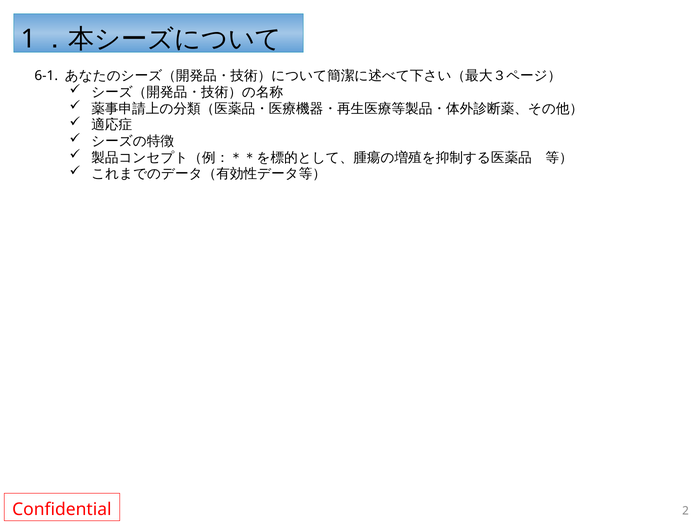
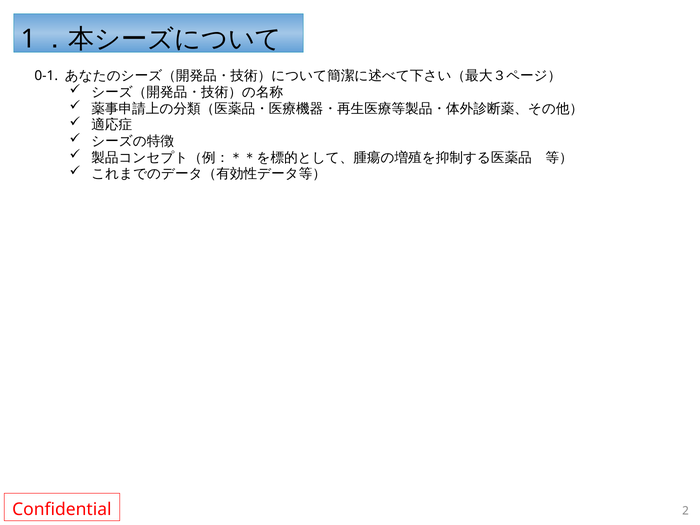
6-1: 6-1 -> 0-1 (46, 76)
